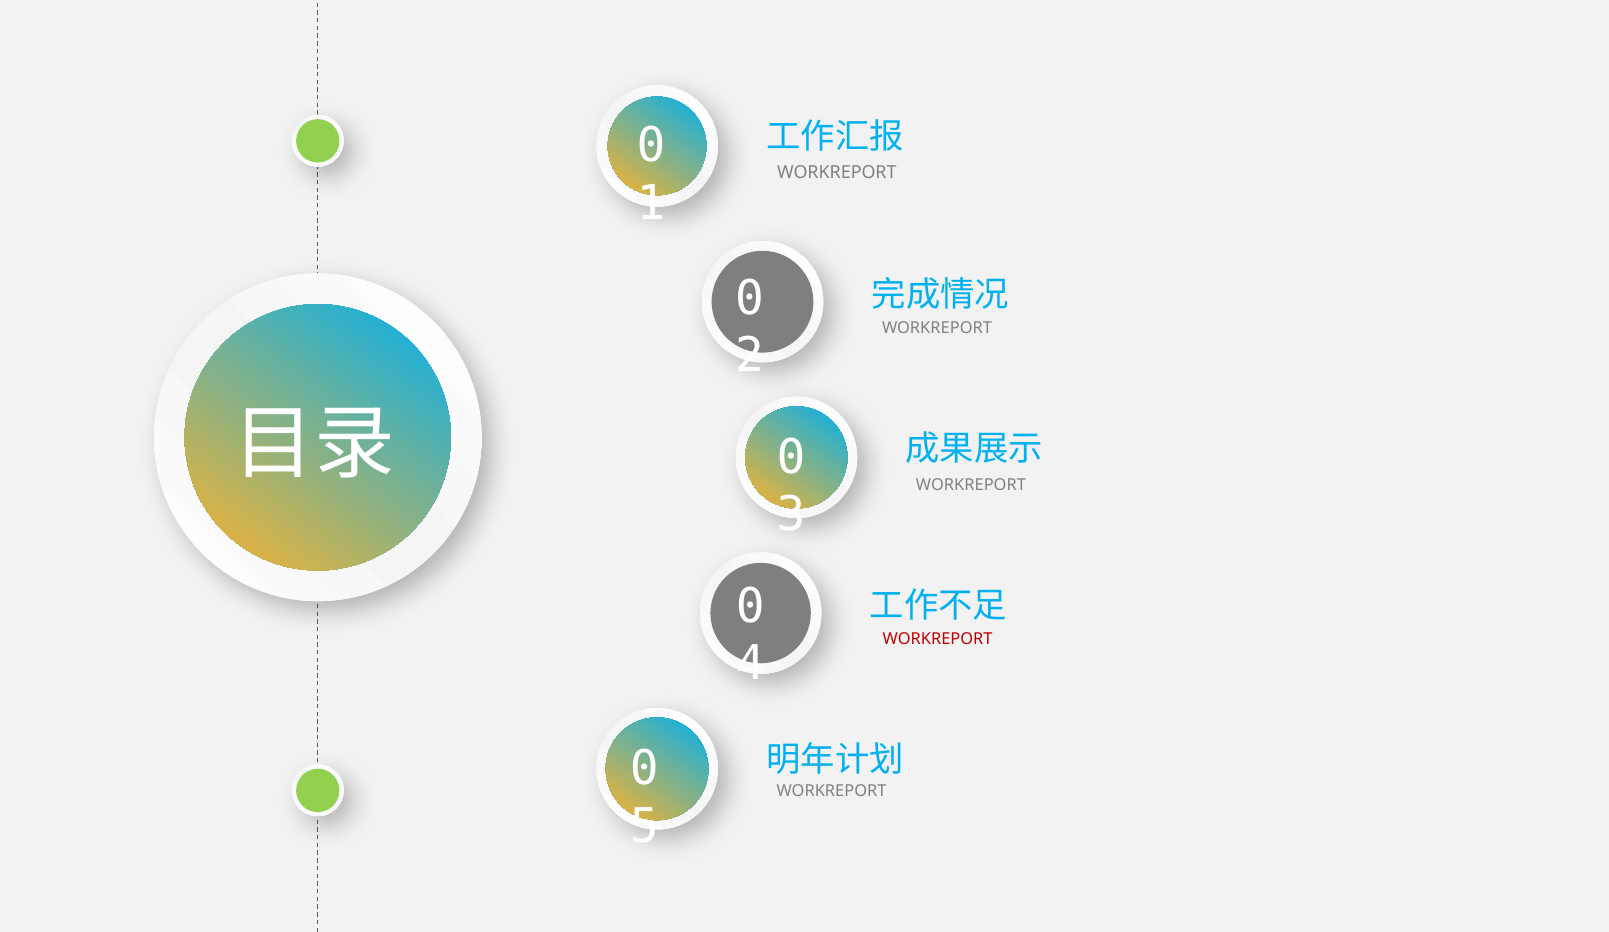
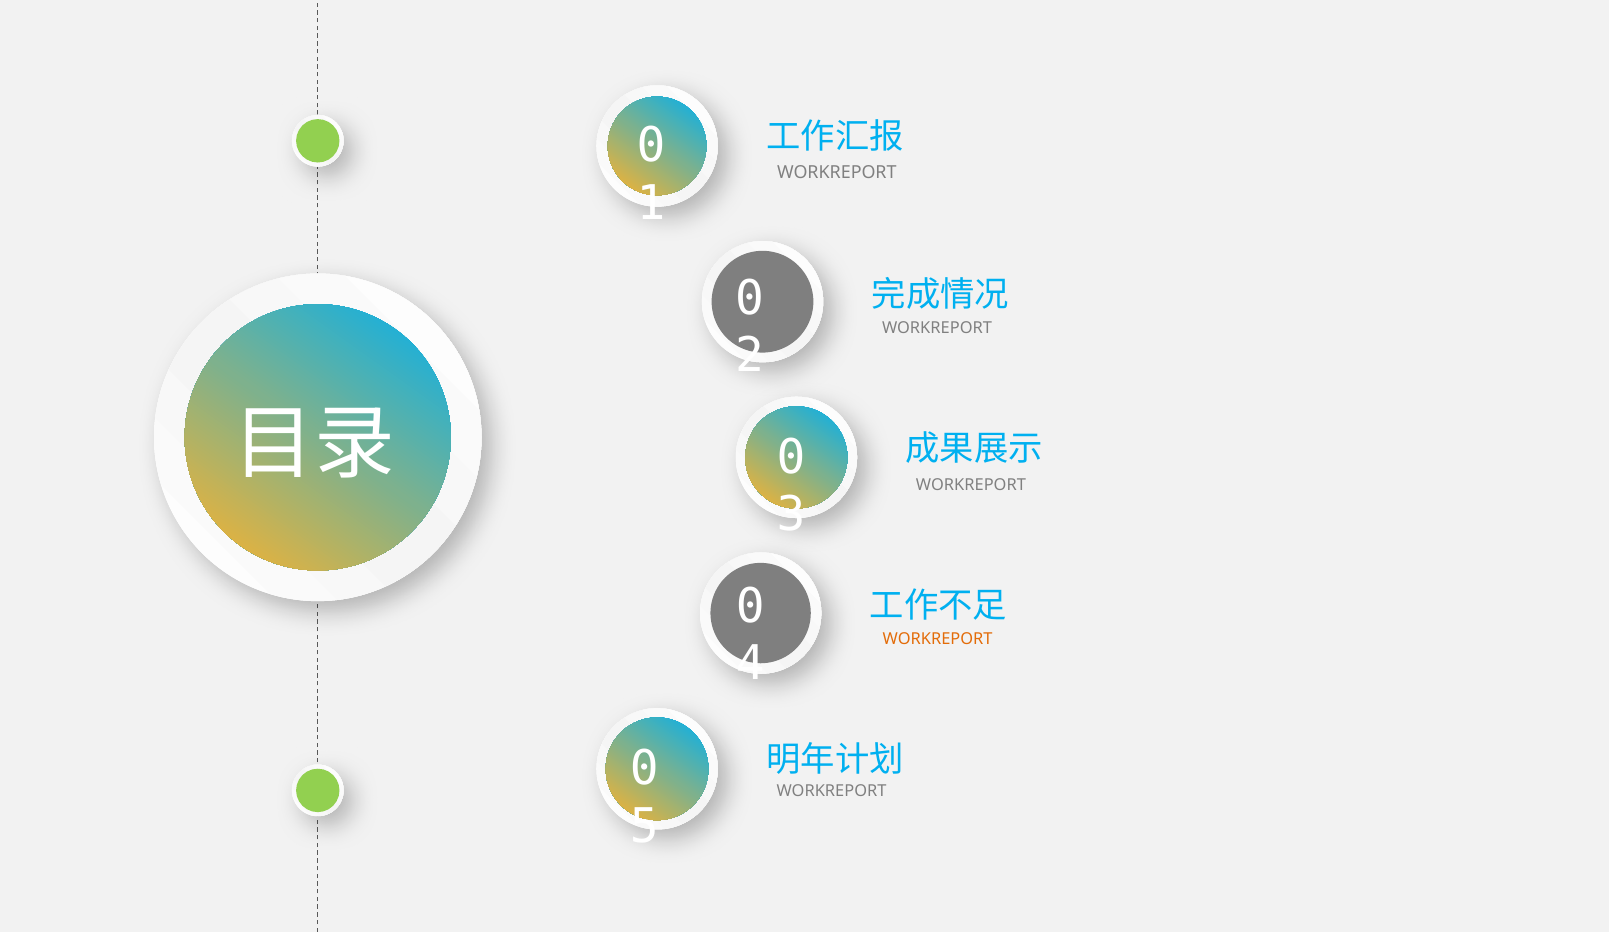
WORKREPORT colour: red -> orange (938, 639)
